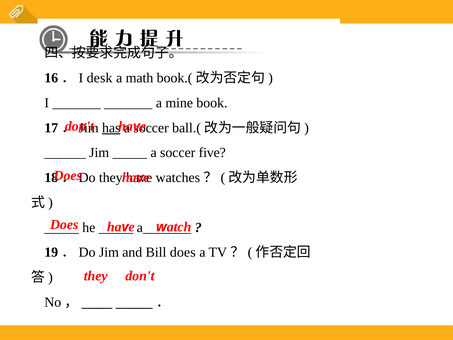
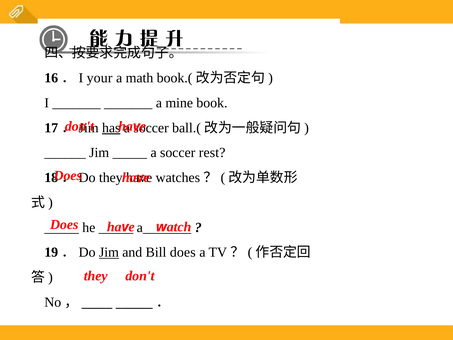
desk: desk -> your (100, 78)
five: five -> rest (212, 153)
Jim underline: none -> present (109, 252)
